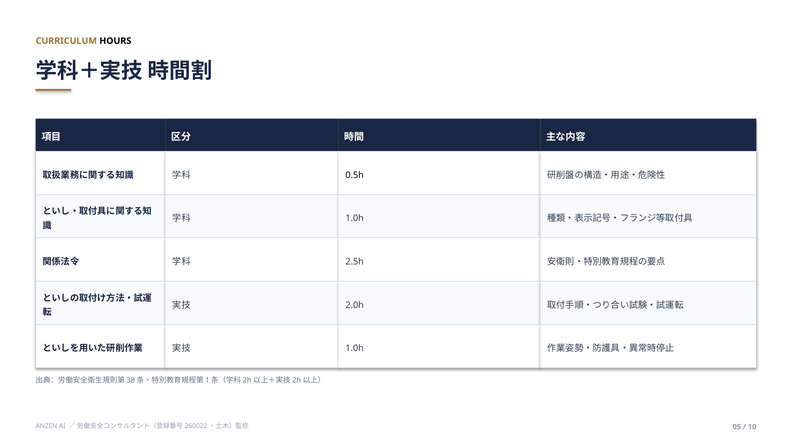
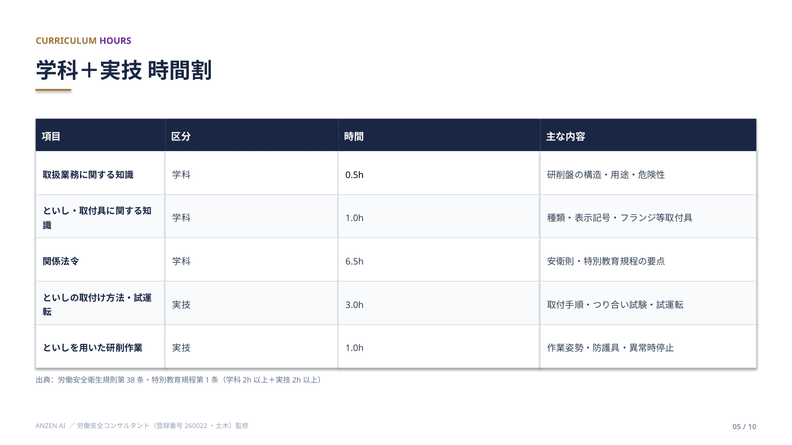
HOURS colour: black -> purple (115, 41)
2.5h: 2.5h -> 6.5h (355, 262)
2.0h: 2.0h -> 3.0h (355, 305)
